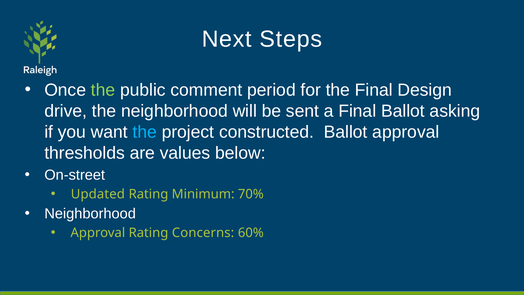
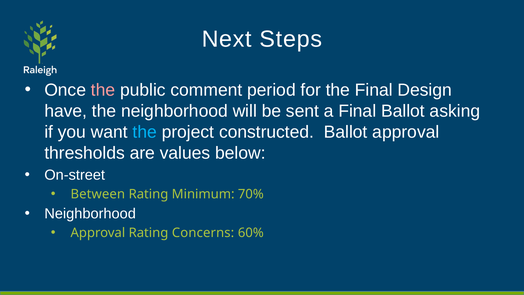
the colour: light green -> pink (103, 90)
drive: drive -> have (66, 111)
Updated: Updated -> Between (98, 194)
